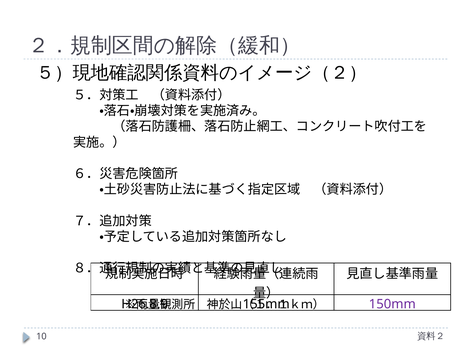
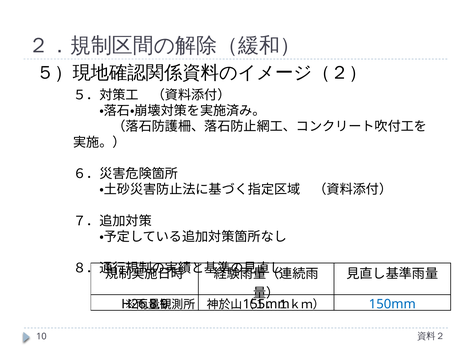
150mm colour: purple -> blue (392, 304)
